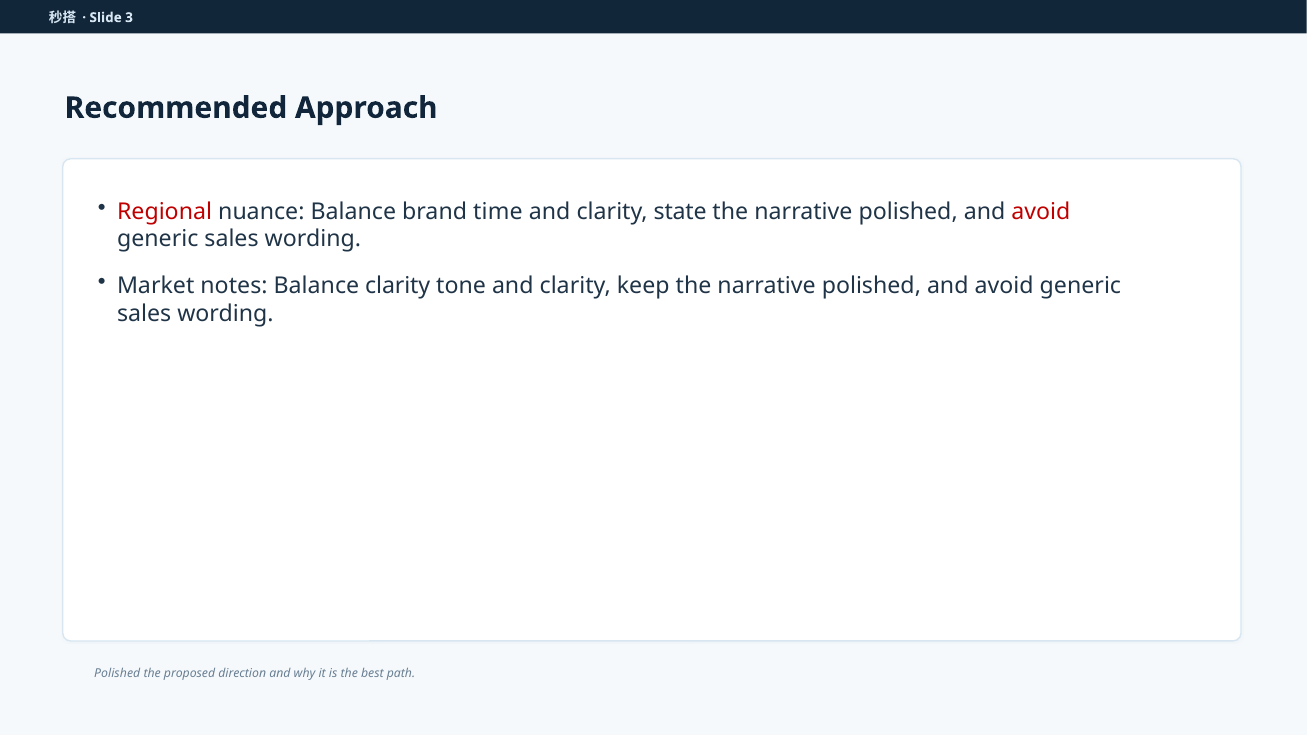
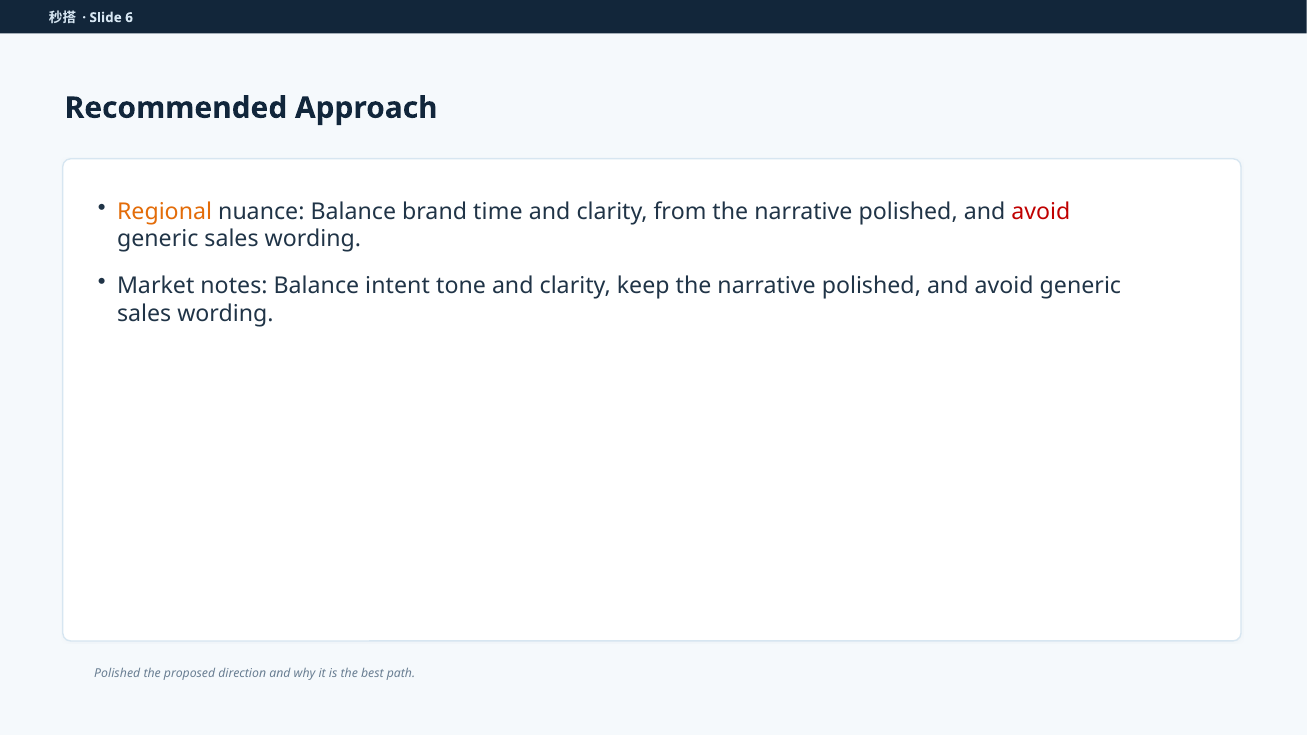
3: 3 -> 6 (129, 18)
Regional colour: red -> orange (165, 212)
state: state -> from (680, 212)
Balance clarity: clarity -> intent (398, 286)
